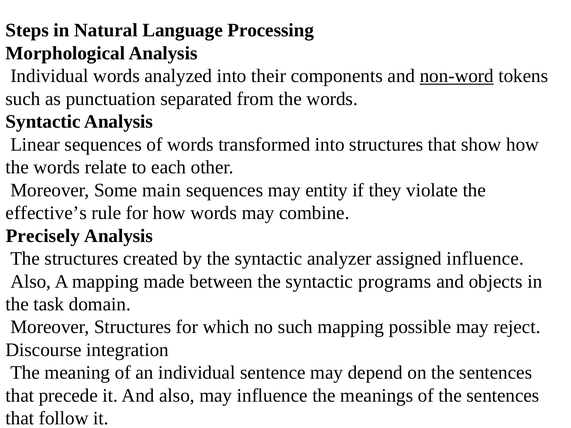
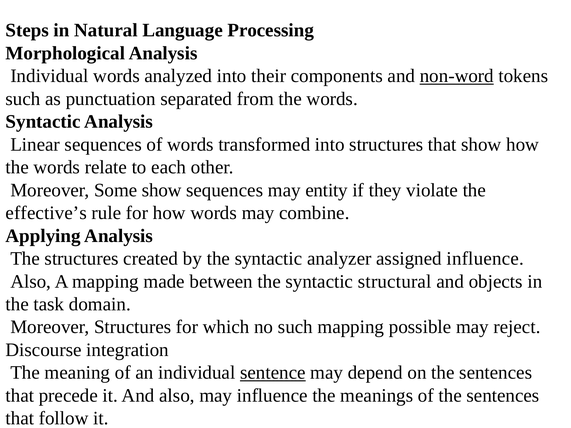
Some main: main -> show (162, 190)
Precisely: Precisely -> Applying (43, 236)
programs: programs -> structural (395, 282)
sentence underline: none -> present (273, 373)
